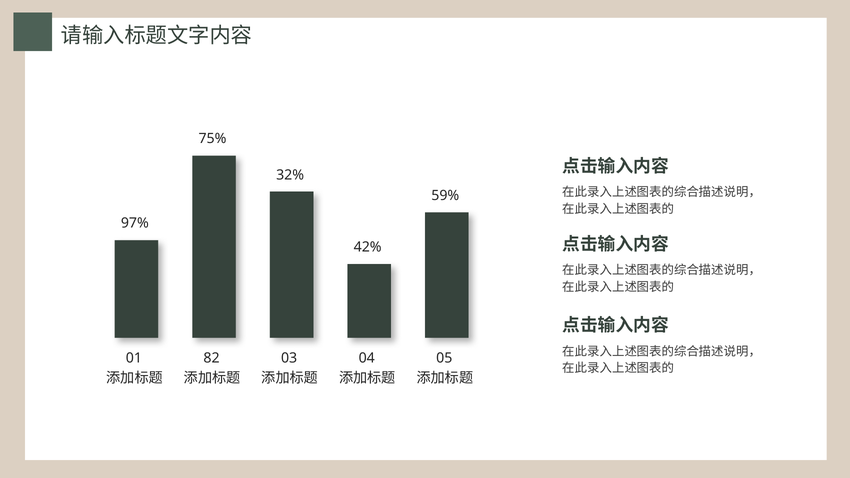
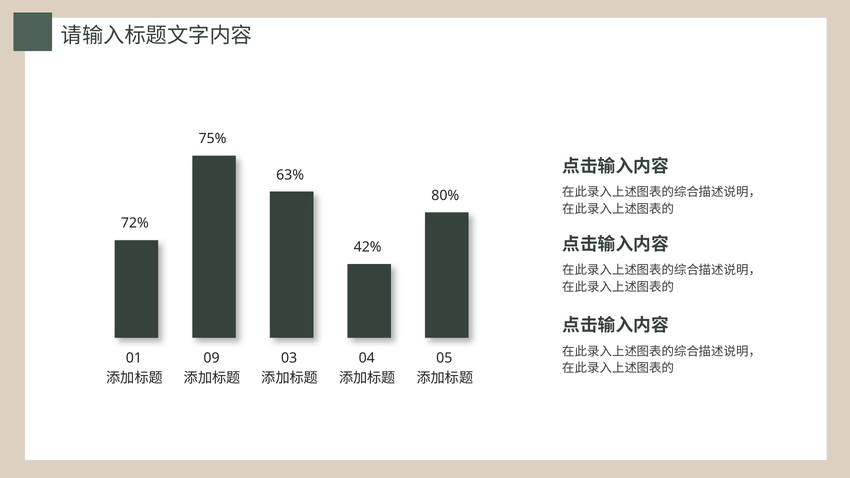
32%: 32% -> 63% (290, 175)
59%: 59% -> 80% (445, 196)
97%: 97% -> 72% (135, 223)
82: 82 -> 09 (212, 358)
